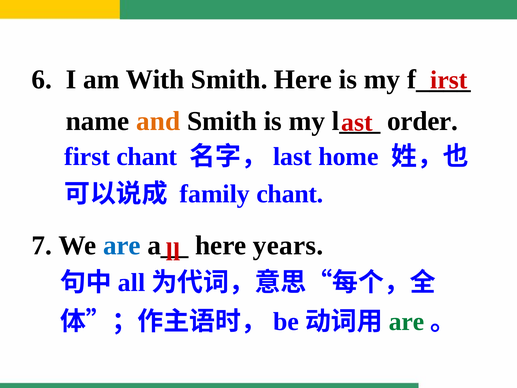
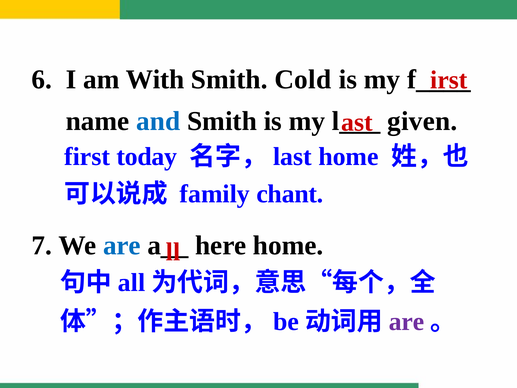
Smith Here: Here -> Cold (303, 80)
and colour: orange -> blue (158, 121)
order: order -> given (422, 121)
first chant: chant -> today (147, 157)
here years: years -> home (288, 245)
are colour: green -> purple (407, 321)
